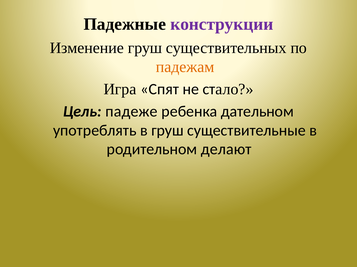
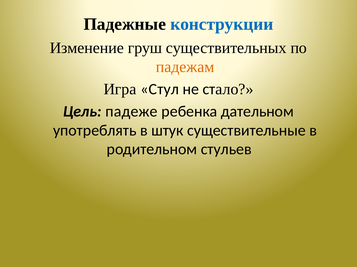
конструкции colour: purple -> blue (222, 24)
Спят: Спят -> Стул (160, 89)
в груш: груш -> штук (167, 131)
делают: делают -> стульев (226, 150)
